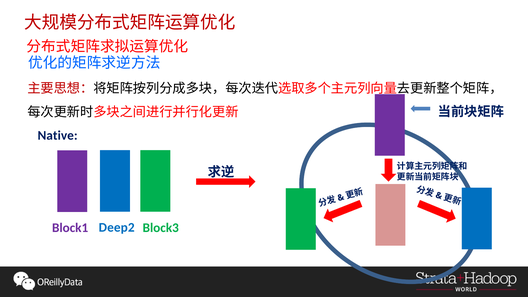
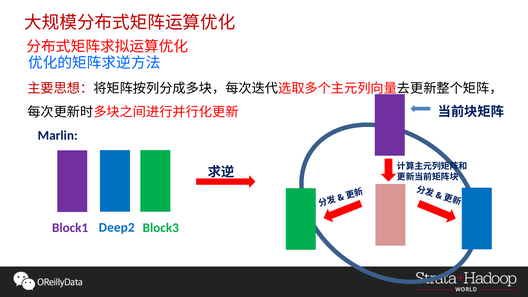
Native: Native -> Marlin (58, 136)
